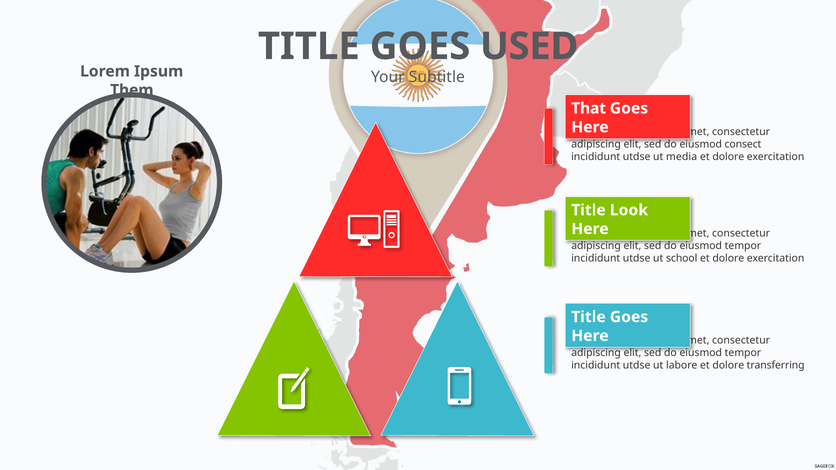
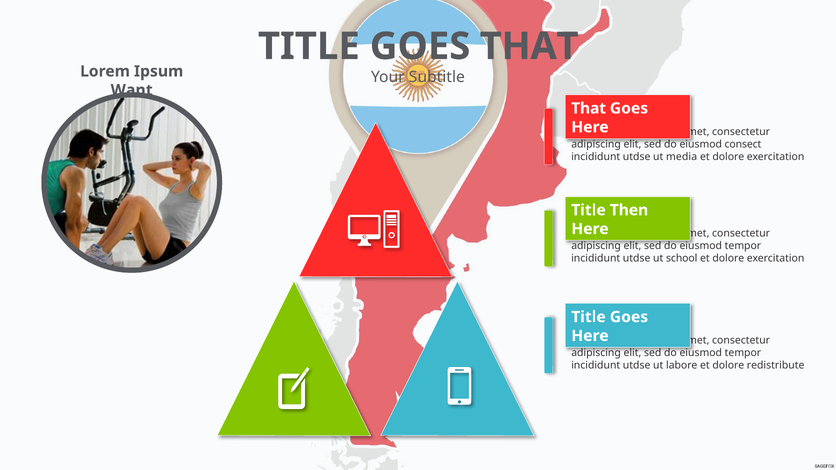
USED: USED -> THAT (529, 46)
Them: Them -> Want (132, 90)
Look: Look -> Then (629, 210)
transferring: transferring -> redistribute (776, 366)
